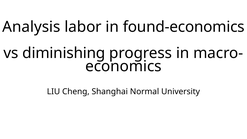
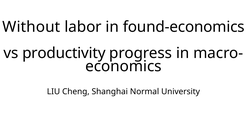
Analysis: Analysis -> Without (31, 27)
diminishing: diminishing -> productivity (64, 53)
